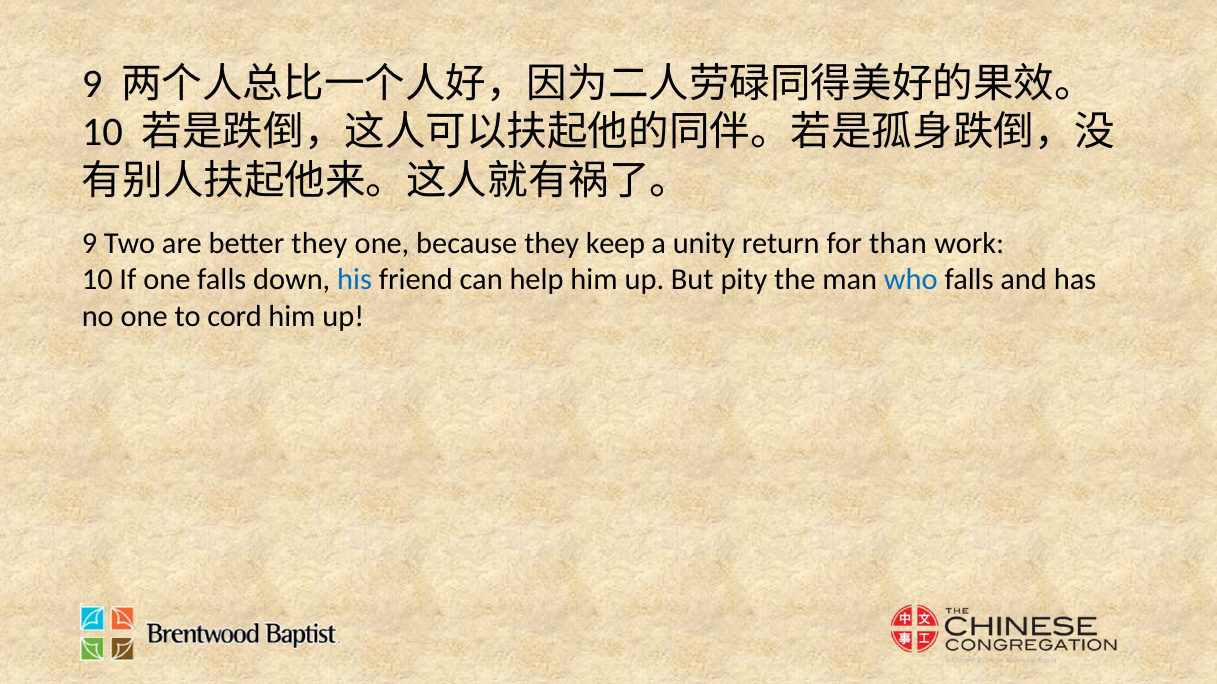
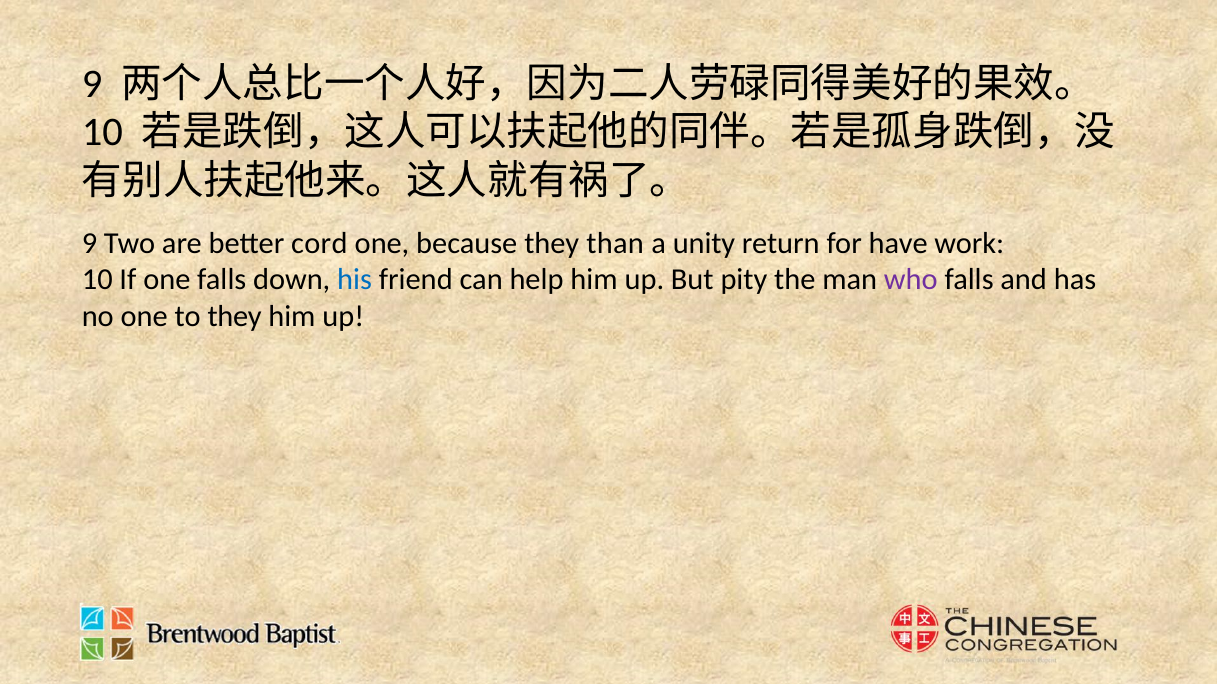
better they: they -> cord (319, 243)
keep: keep -> than (615, 243)
than: than -> have (898, 243)
who colour: blue -> purple (911, 280)
to cord: cord -> they (235, 316)
